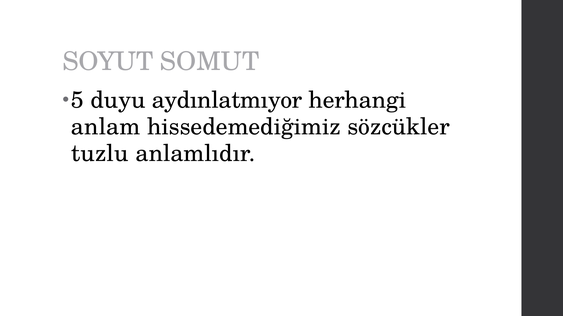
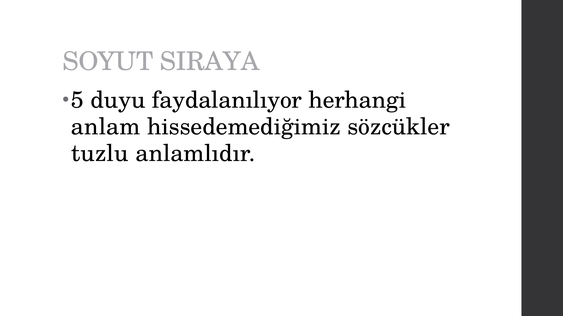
SOMUT: SOMUT -> SIRAYA (210, 62)
aydınlatmıyor: aydınlatmıyor -> faydalanılıyor (227, 100)
